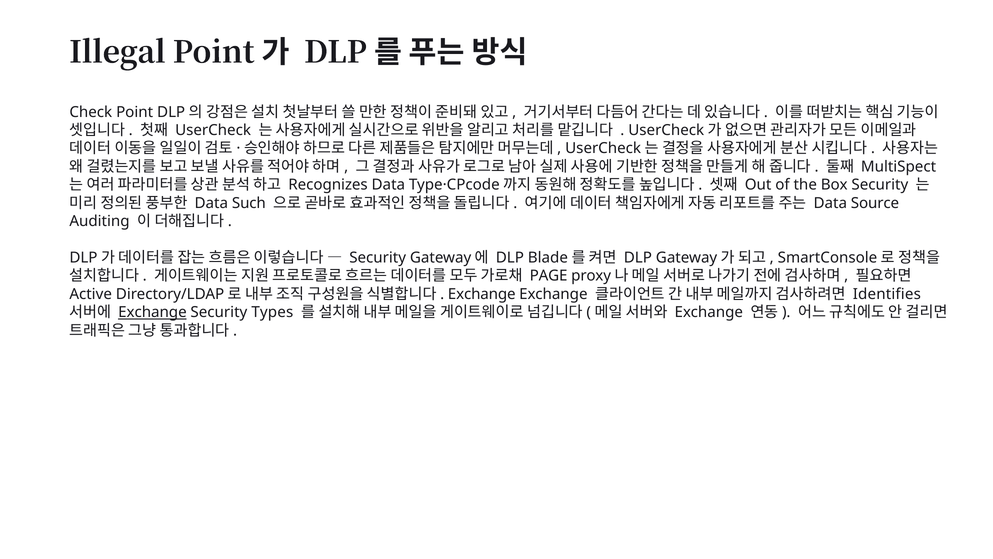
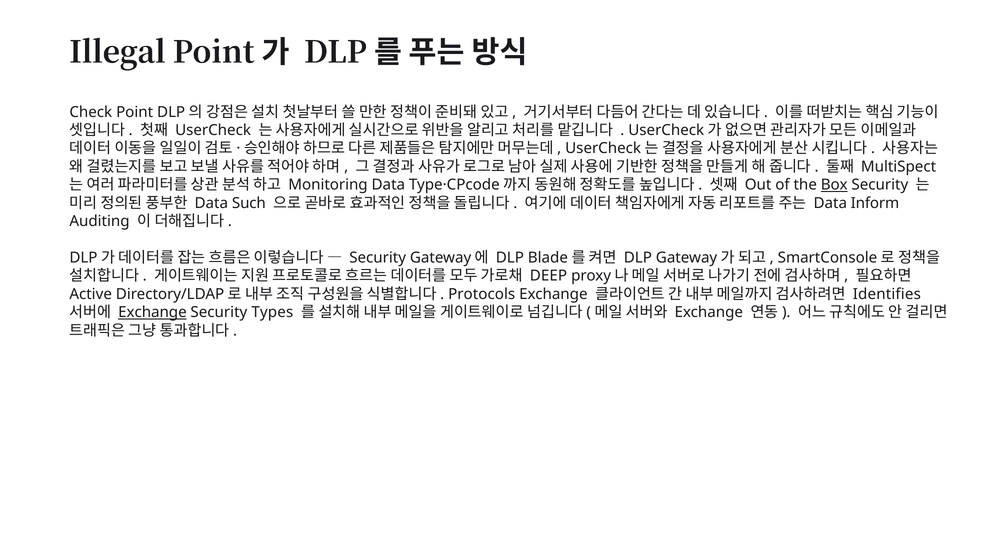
Recognizes: Recognizes -> Monitoring (328, 185)
Box underline: none -> present (834, 185)
Source: Source -> Inform (875, 203)
PAGE: PAGE -> DEEP (548, 276)
Exchange: Exchange -> Protocols (482, 294)
